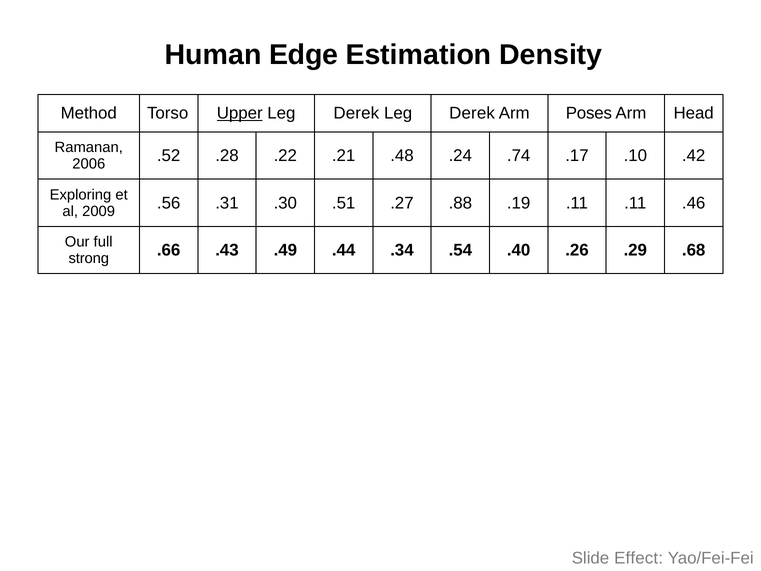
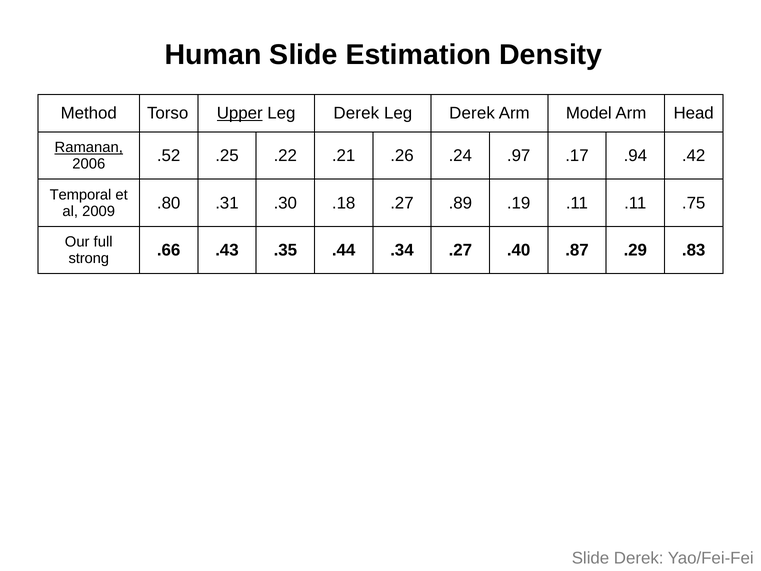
Human Edge: Edge -> Slide (304, 55)
Poses: Poses -> Model (589, 113)
Ramanan underline: none -> present (89, 147)
.28: .28 -> .25 (227, 156)
.48: .48 -> .26 (402, 156)
.74: .74 -> .97 (519, 156)
.10: .10 -> .94 (635, 156)
Exploring: Exploring -> Temporal (81, 195)
.56: .56 -> .80 (169, 203)
.51: .51 -> .18 (344, 203)
.88: .88 -> .89 (460, 203)
.46: .46 -> .75 (694, 203)
.49: .49 -> .35 (285, 250)
.34 .54: .54 -> .27 (460, 250)
.26: .26 -> .87 (577, 250)
.68: .68 -> .83 (694, 250)
Slide Effect: Effect -> Derek (639, 558)
